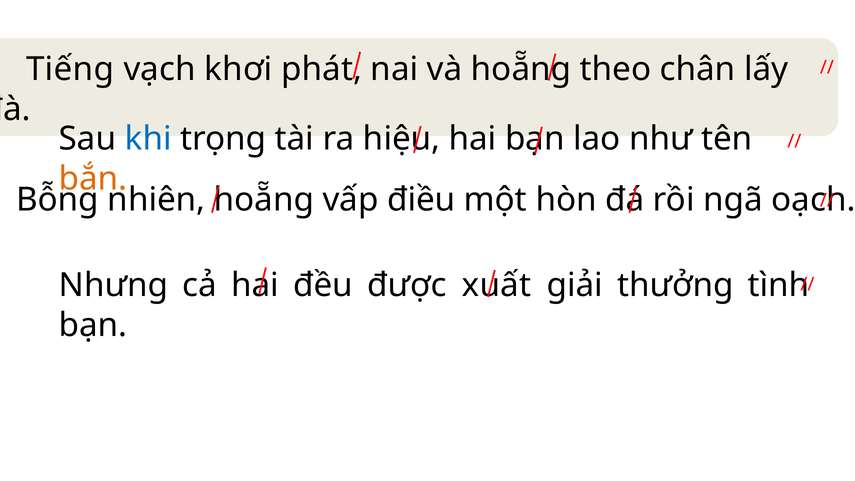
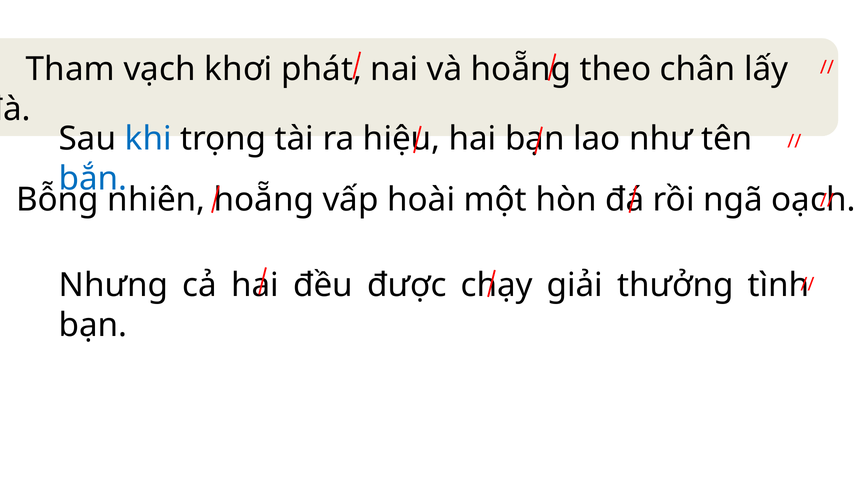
Tiếng: Tiếng -> Tham (70, 69)
bắn colour: orange -> blue (93, 179)
điều: điều -> hoài (421, 200)
xuất: xuất -> chạy (497, 285)
